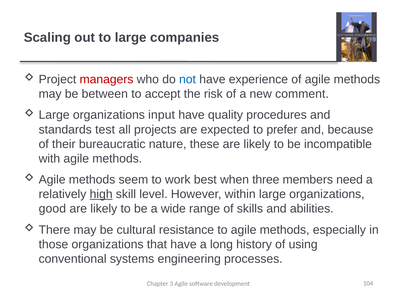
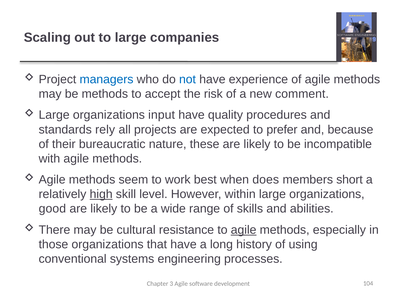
managers colour: red -> blue (107, 80)
be between: between -> methods (105, 94)
test: test -> rely (105, 130)
three: three -> does (266, 180)
need: need -> short (350, 180)
agile underline: none -> present (244, 230)
